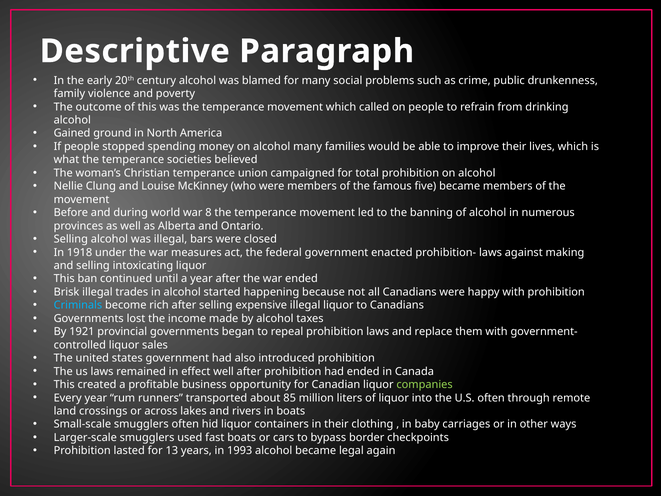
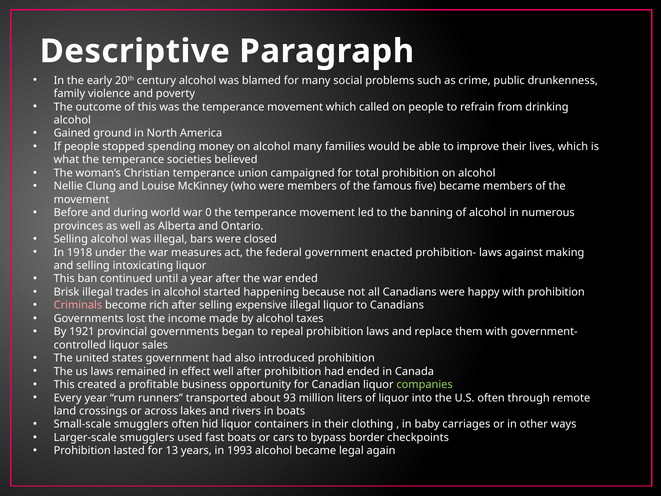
8: 8 -> 0 (208, 213)
Criminals colour: light blue -> pink (78, 305)
85: 85 -> 93 (290, 398)
